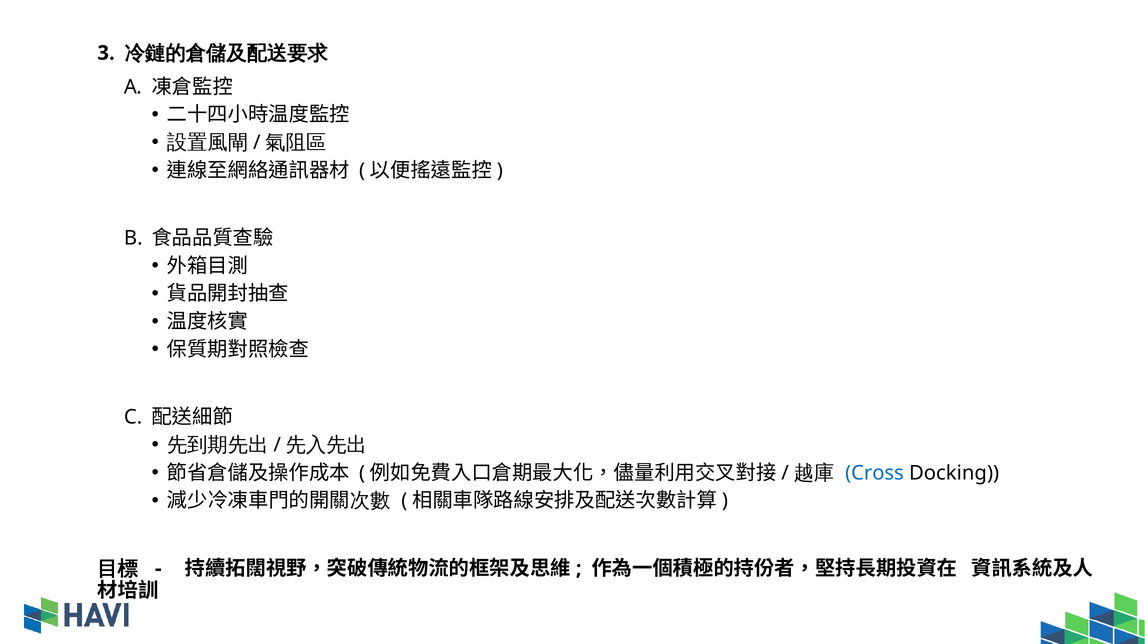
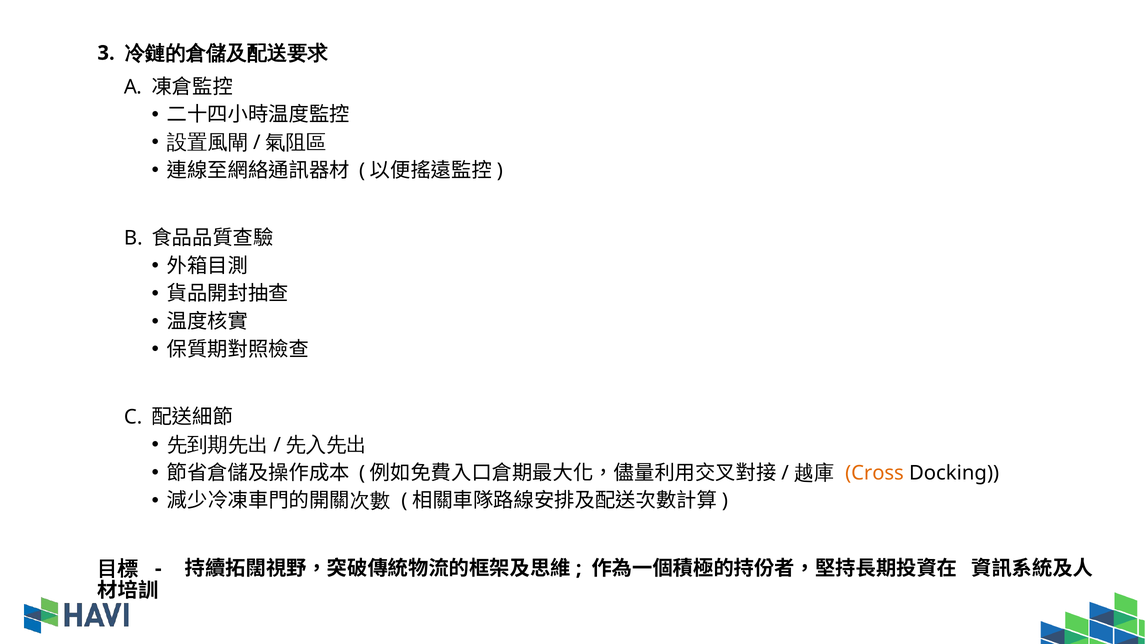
Cross colour: blue -> orange (874, 473)
